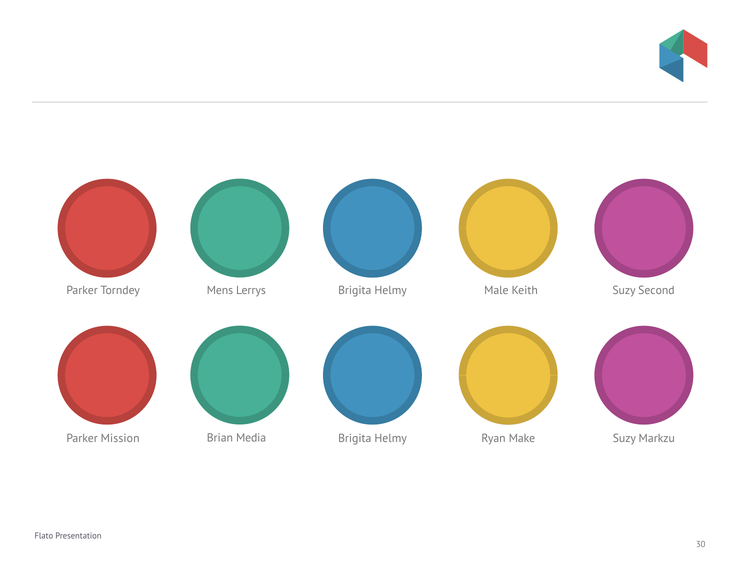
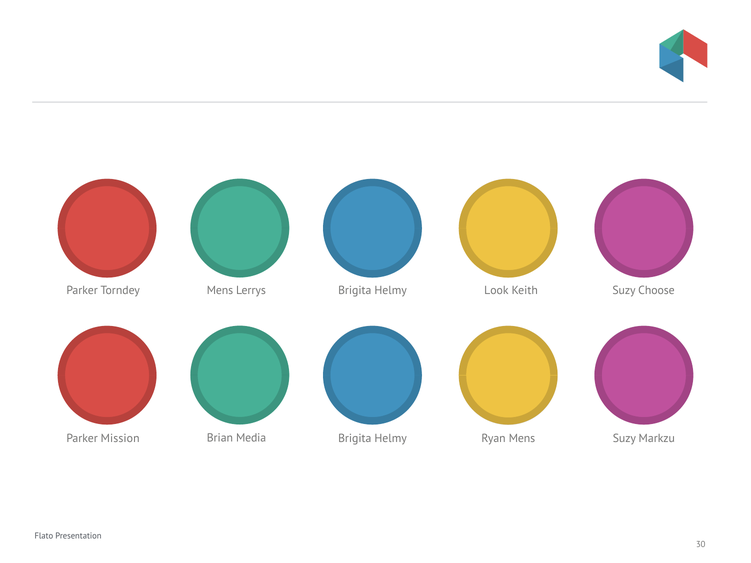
Male: Male -> Look (496, 290)
Second: Second -> Choose (656, 290)
Ryan Make: Make -> Mens (522, 438)
